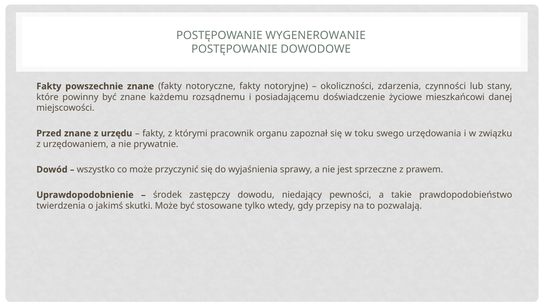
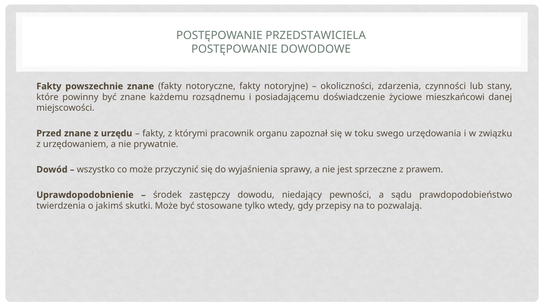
WYGENEROWANIE: WYGENEROWANIE -> PRZEDSTAWICIELA (316, 35)
takie: takie -> sądu (401, 195)
